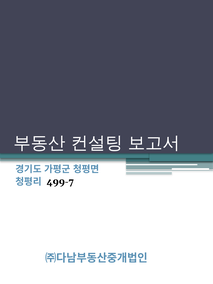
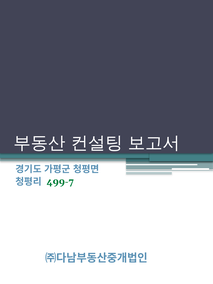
499-7 colour: black -> green (60, 182)
